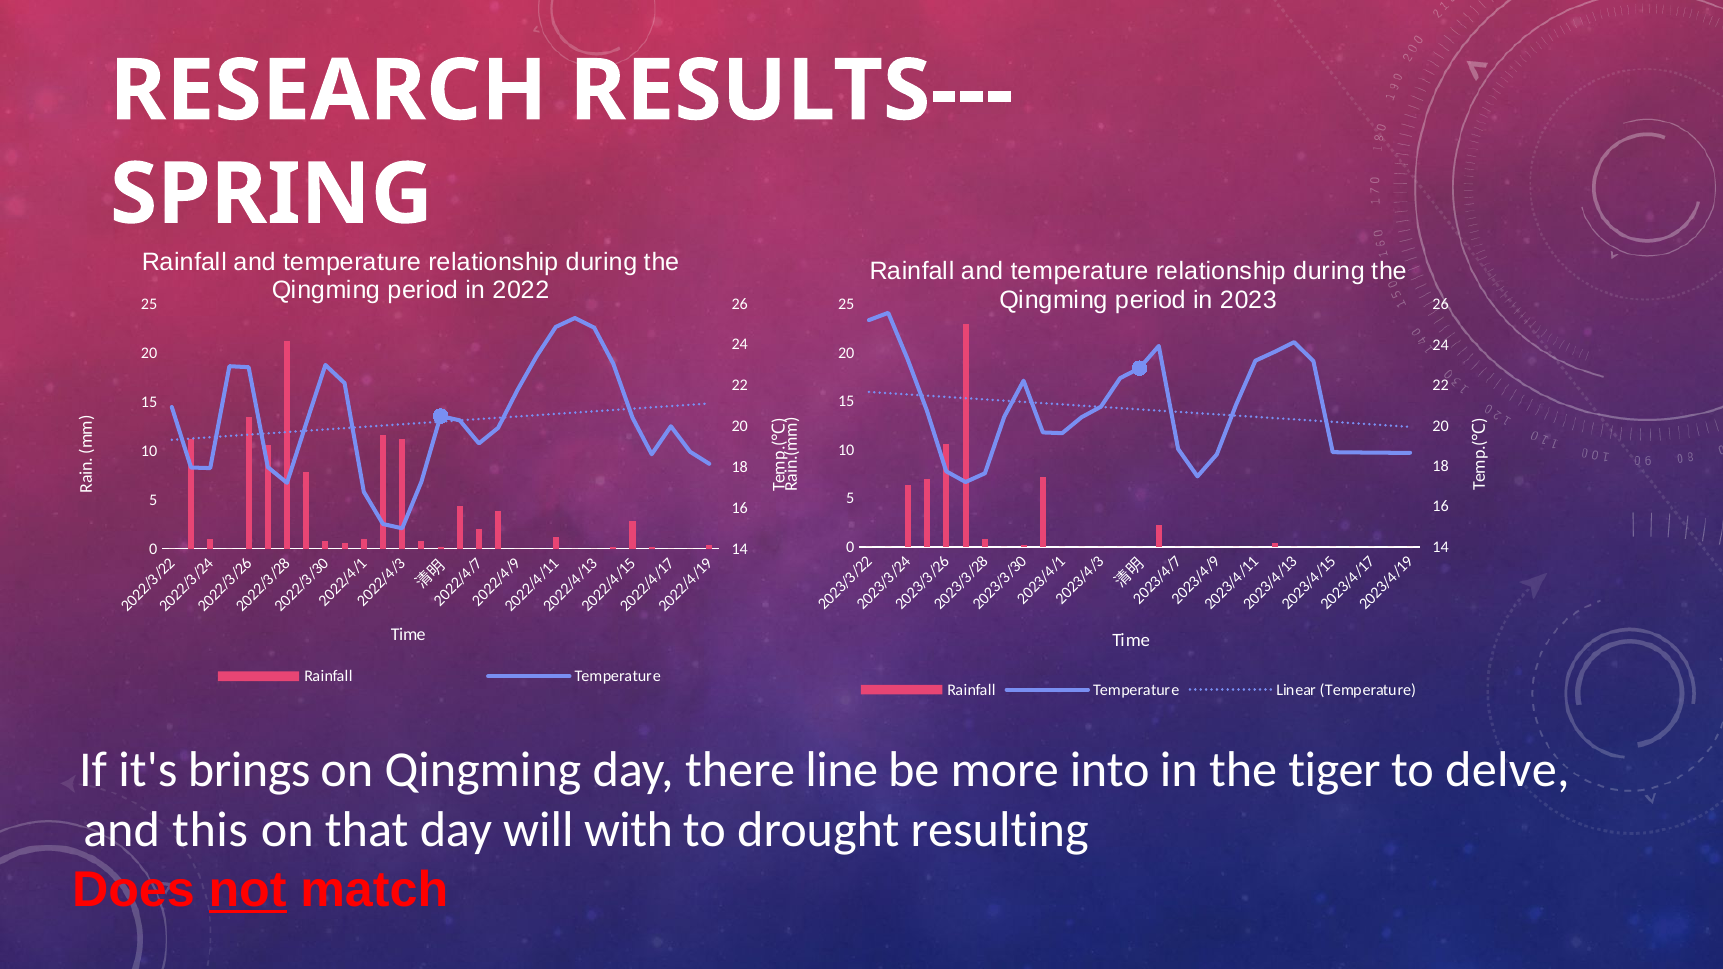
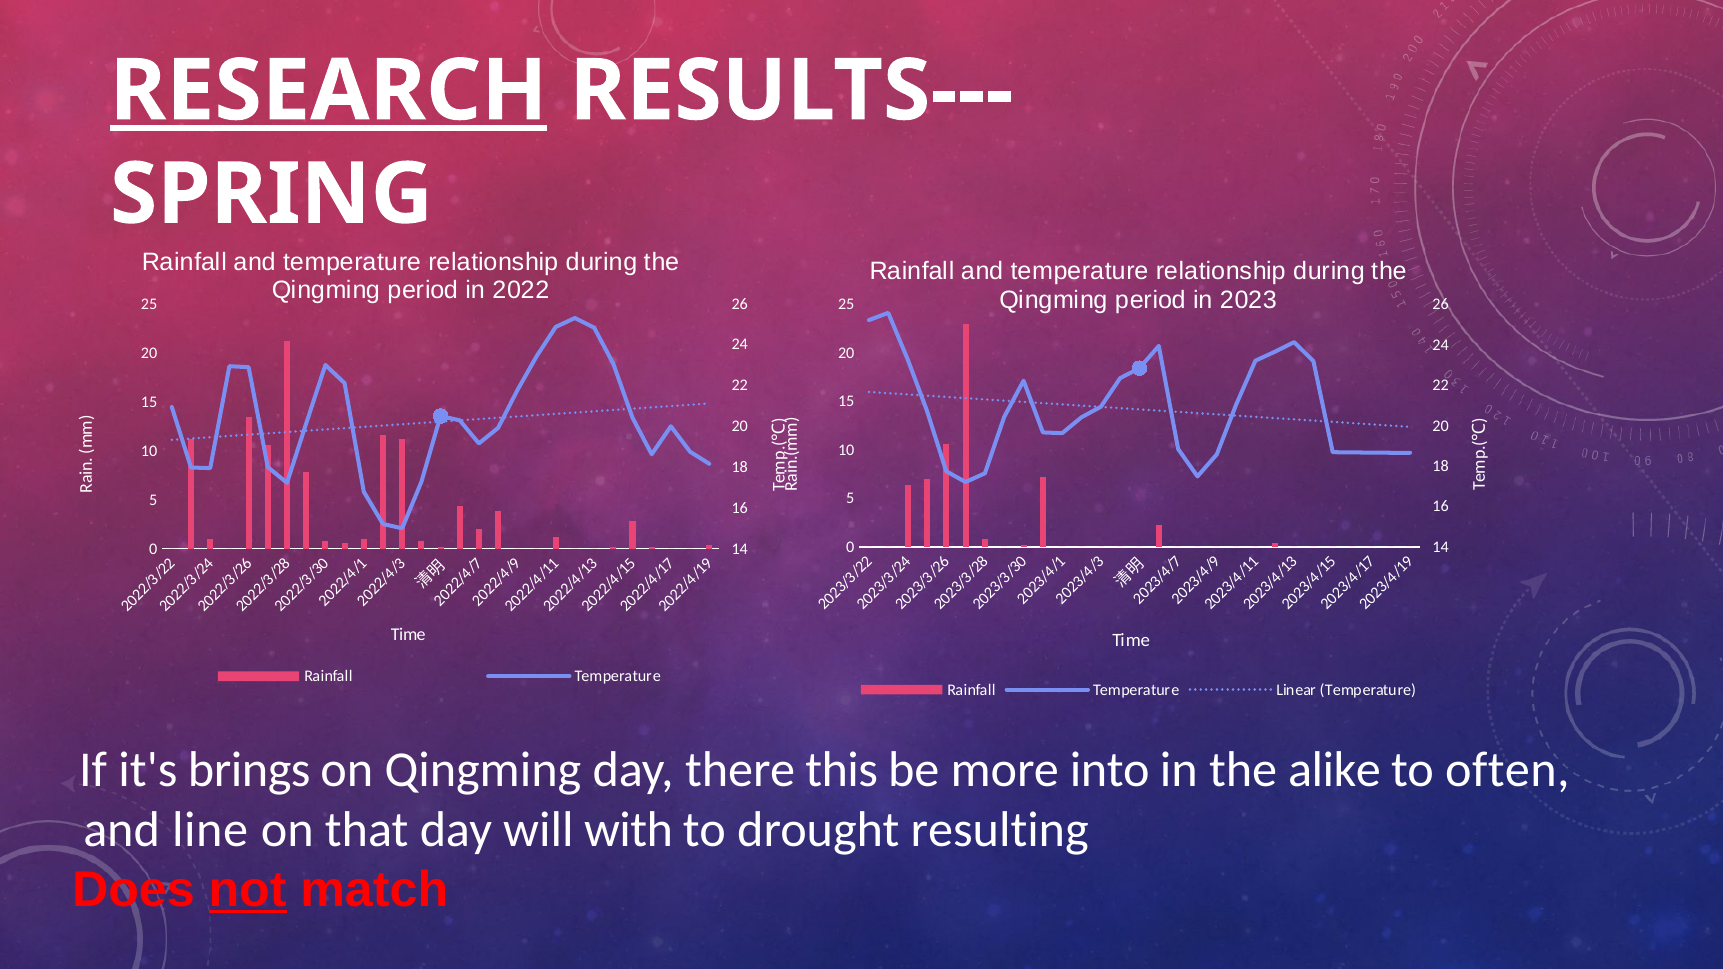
RESEARCH underline: none -> present (329, 91)
line: line -> this (842, 770)
tiger: tiger -> alike (1334, 770)
delve: delve -> often (1507, 770)
this: this -> line (210, 830)
